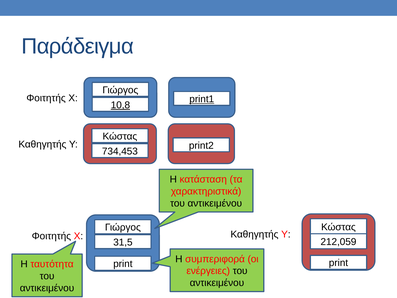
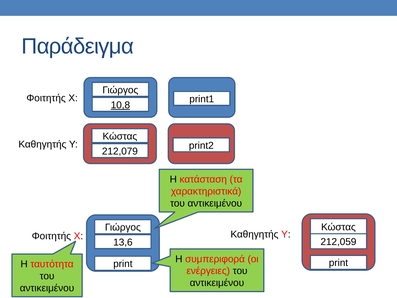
print1 underline: present -> none (202, 99)
734,453: 734,453 -> 212,079 (120, 151)
31,5: 31,5 -> 13,6 (123, 242)
